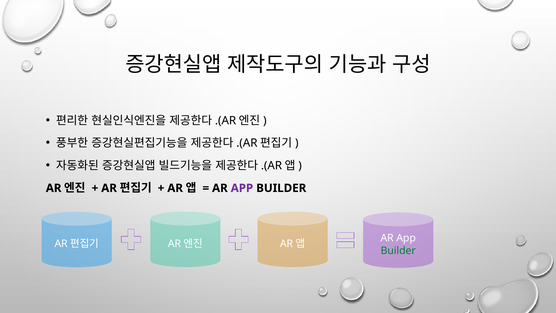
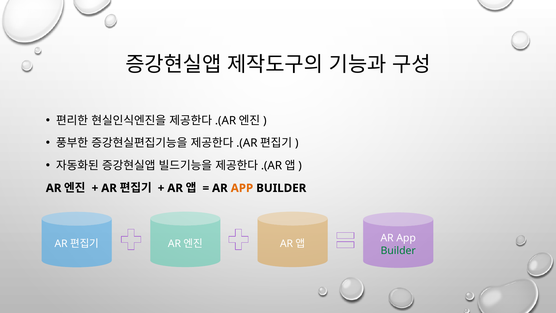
APP colour: purple -> orange (242, 188)
